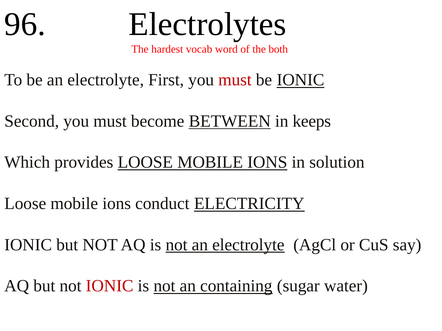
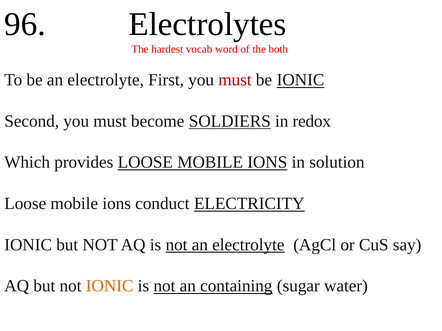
BETWEEN: BETWEEN -> SOLDIERS (230, 121)
keeps: keeps -> redox (312, 121)
IONIC colour: red -> orange (110, 286)
